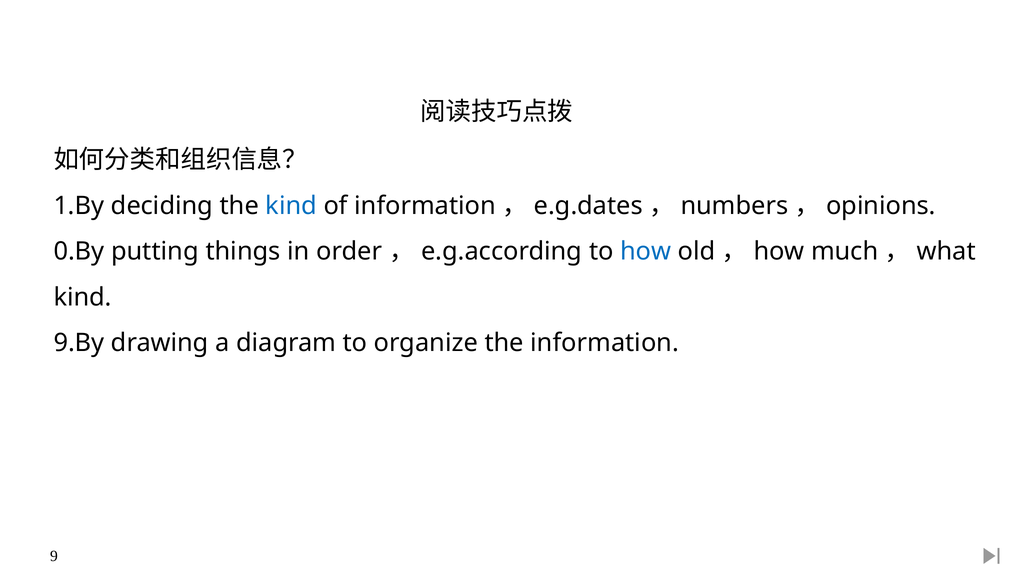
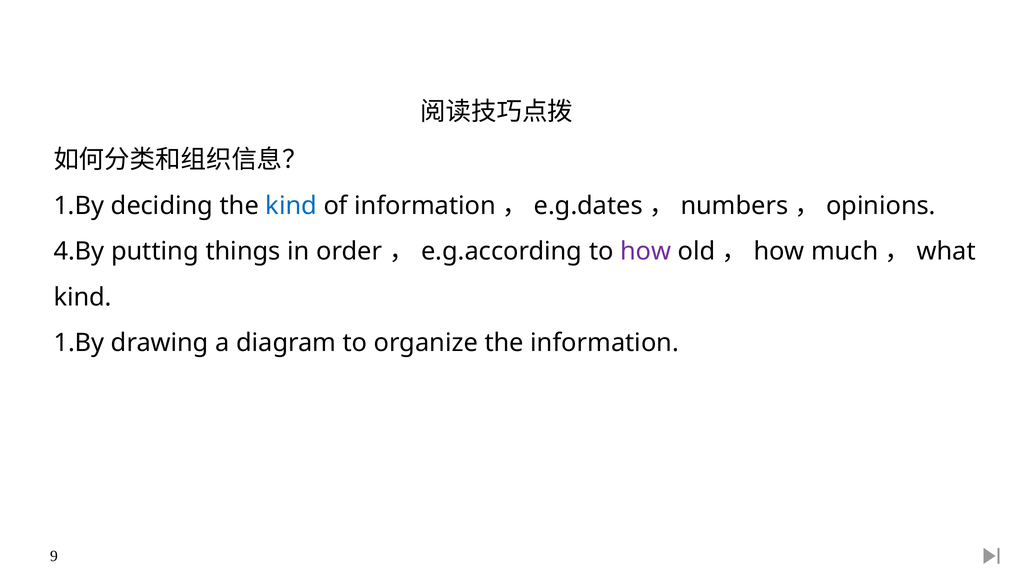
0.By: 0.By -> 4.By (79, 251)
how colour: blue -> purple (646, 251)
9.By: 9.By -> 1.By (79, 343)
